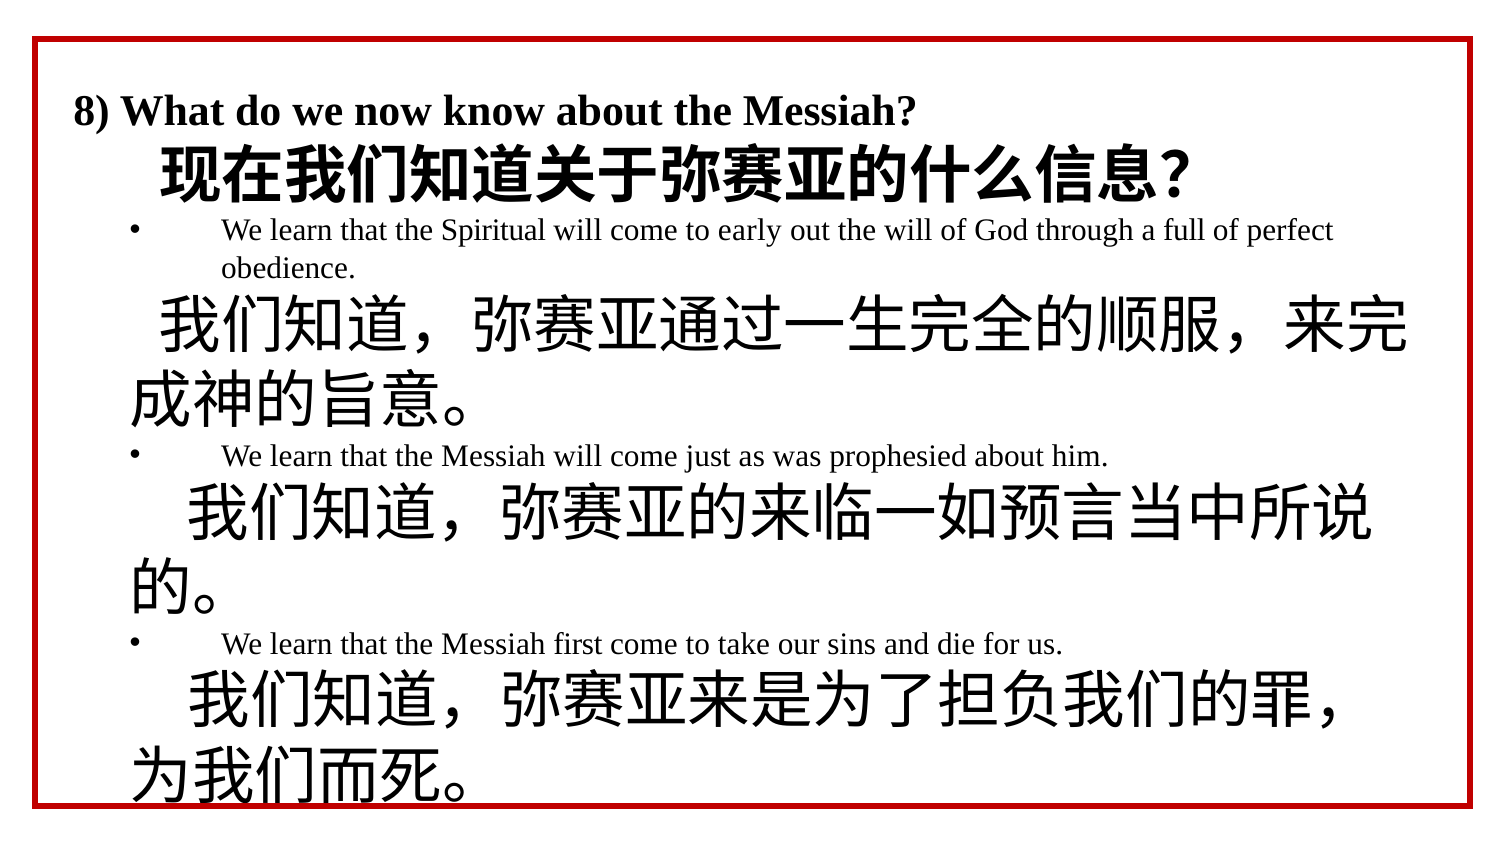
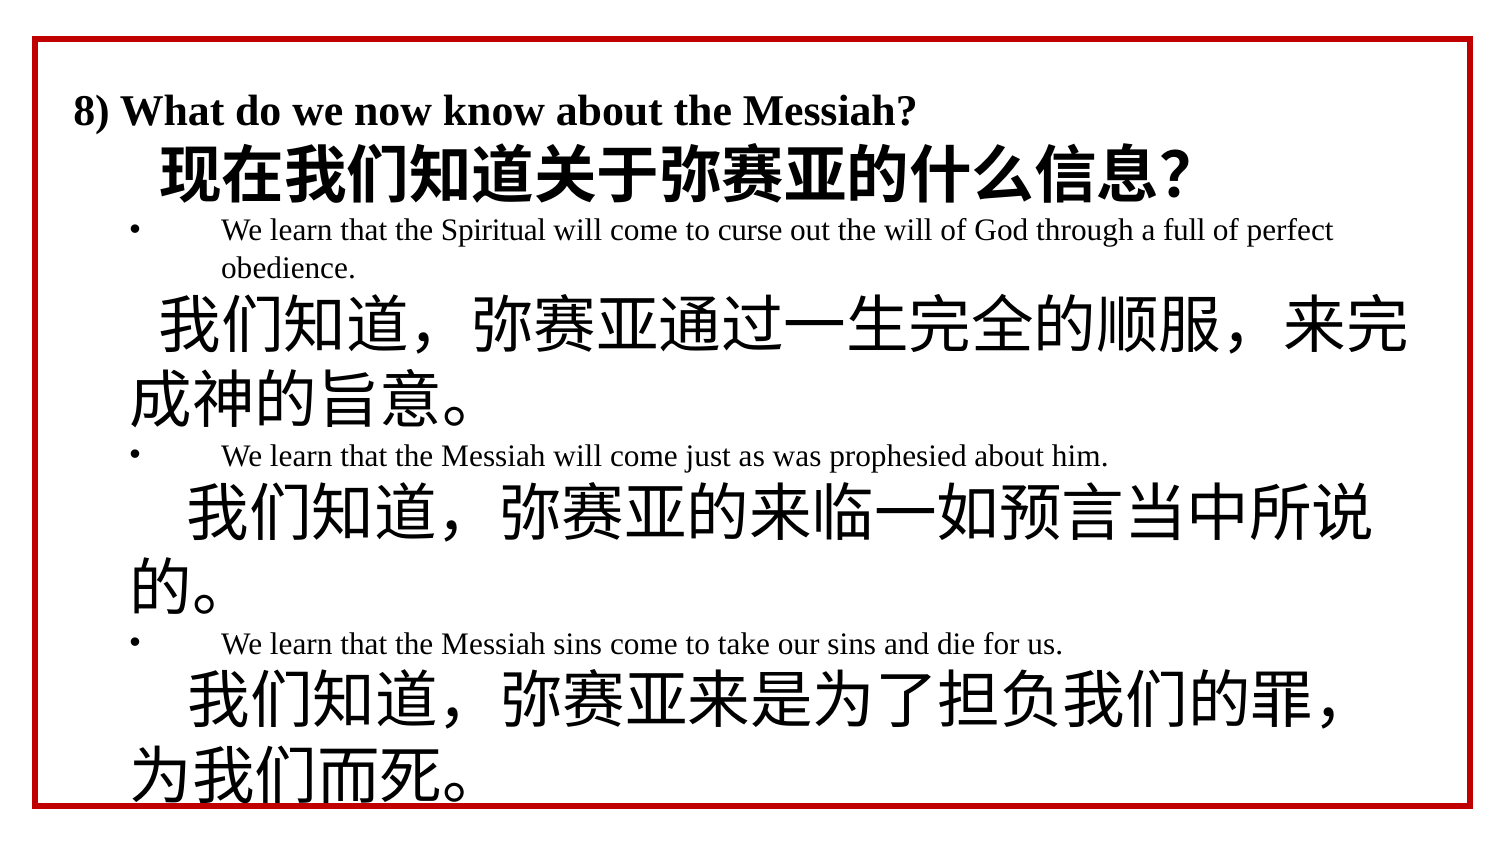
early: early -> curse (750, 231)
Messiah first: first -> sins (578, 644)
